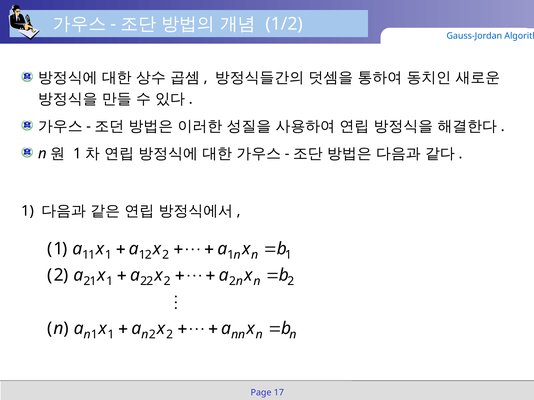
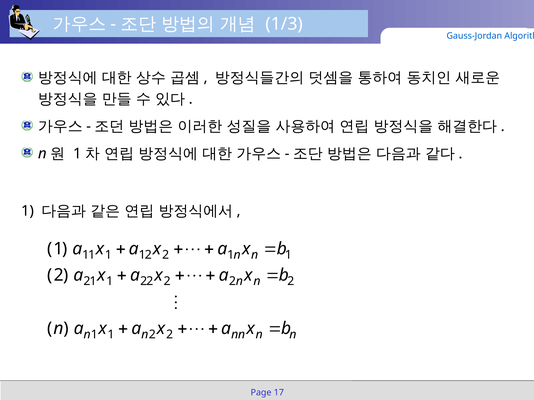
1/2: 1/2 -> 1/3 (284, 24)
